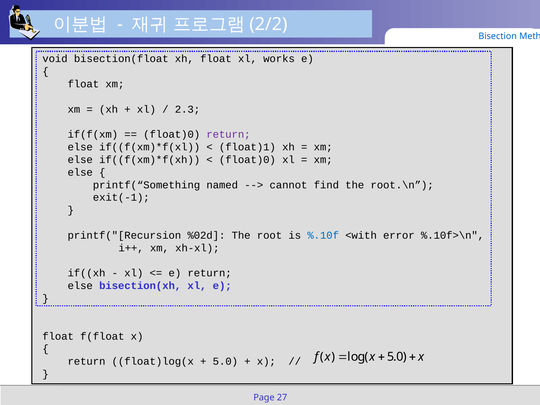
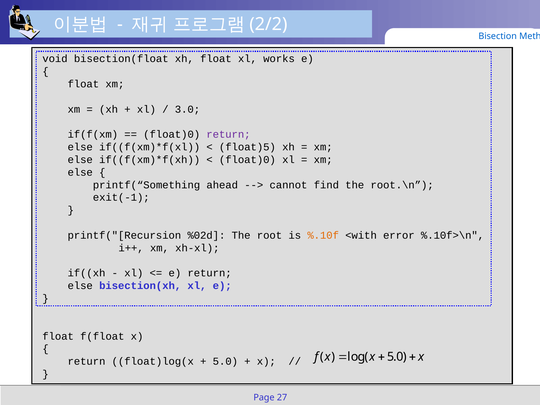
2.3: 2.3 -> 3.0 (187, 109)
float)1: float)1 -> float)5 (247, 147)
named: named -> ahead (222, 185)
%.10f colour: blue -> orange (323, 235)
